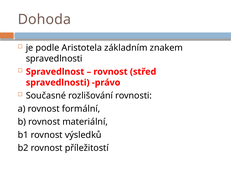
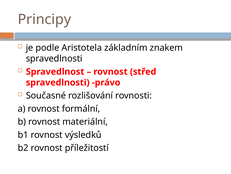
Dohoda: Dohoda -> Principy (44, 19)
